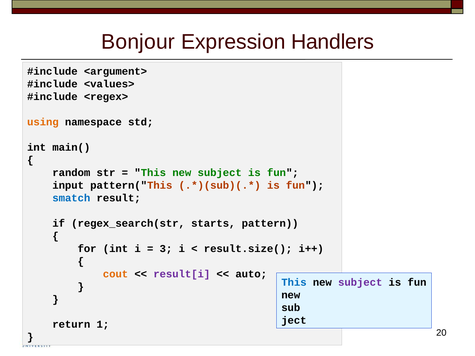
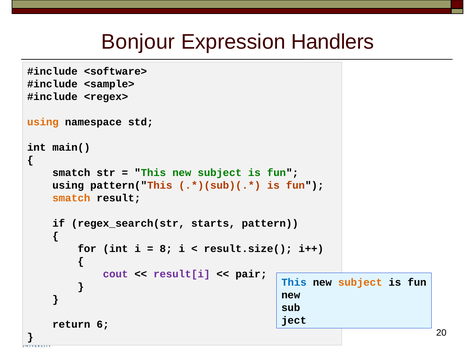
<argument>: <argument> -> <software> (115, 72)
<values>: <values> -> <sample> (109, 84)
random: random -> smatch (71, 173)
input: input -> using (68, 185)
smatch colour: blue -> orange (71, 198)
3: 3 -> 8 (166, 249)
cout colour: orange -> purple (116, 274)
auto: auto -> pair (251, 274)
subject colour: purple -> orange (360, 283)
1: 1 -> 6 (103, 325)
